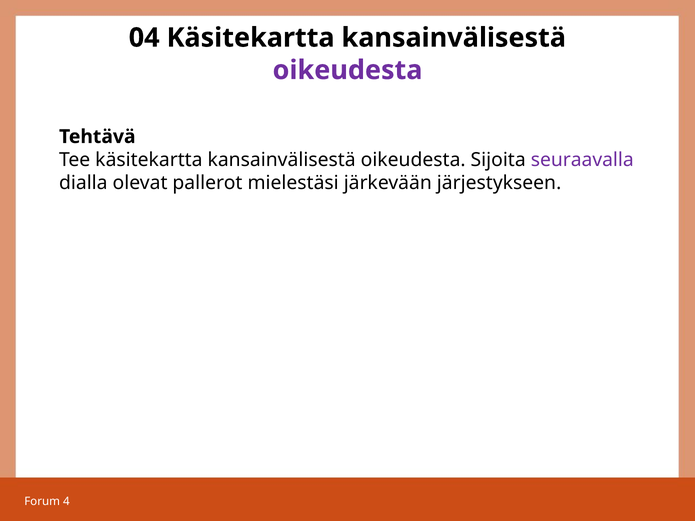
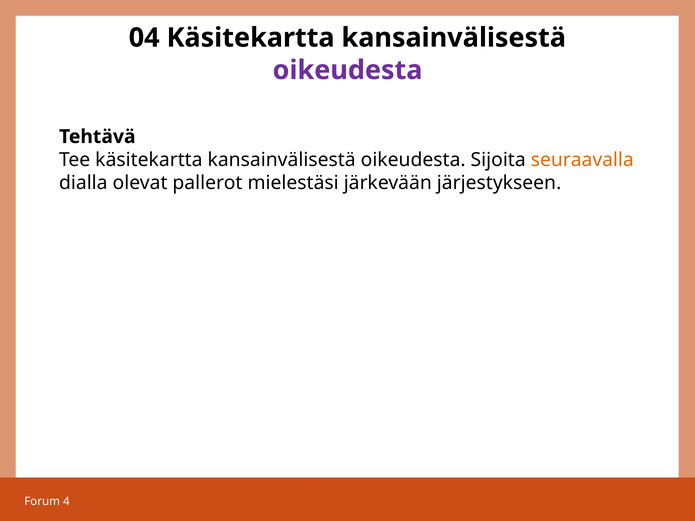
seuraavalla colour: purple -> orange (582, 160)
